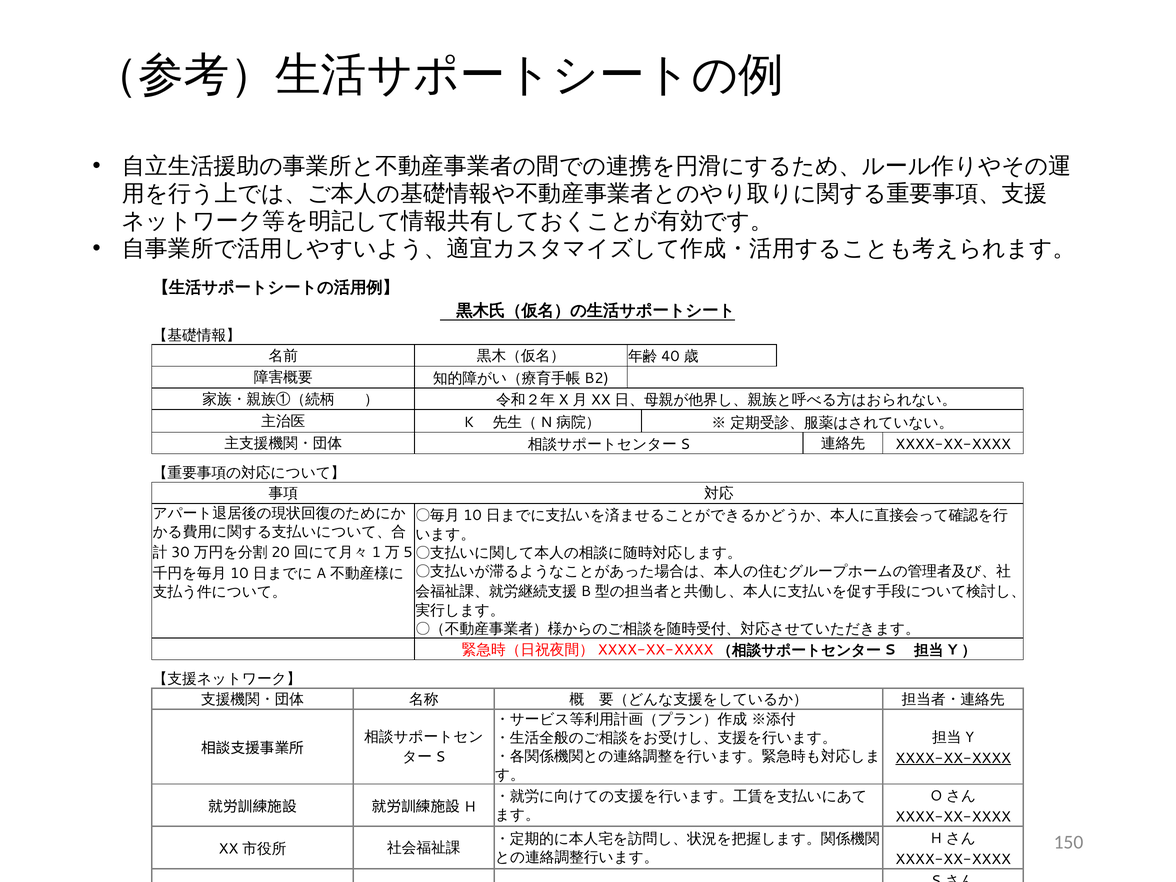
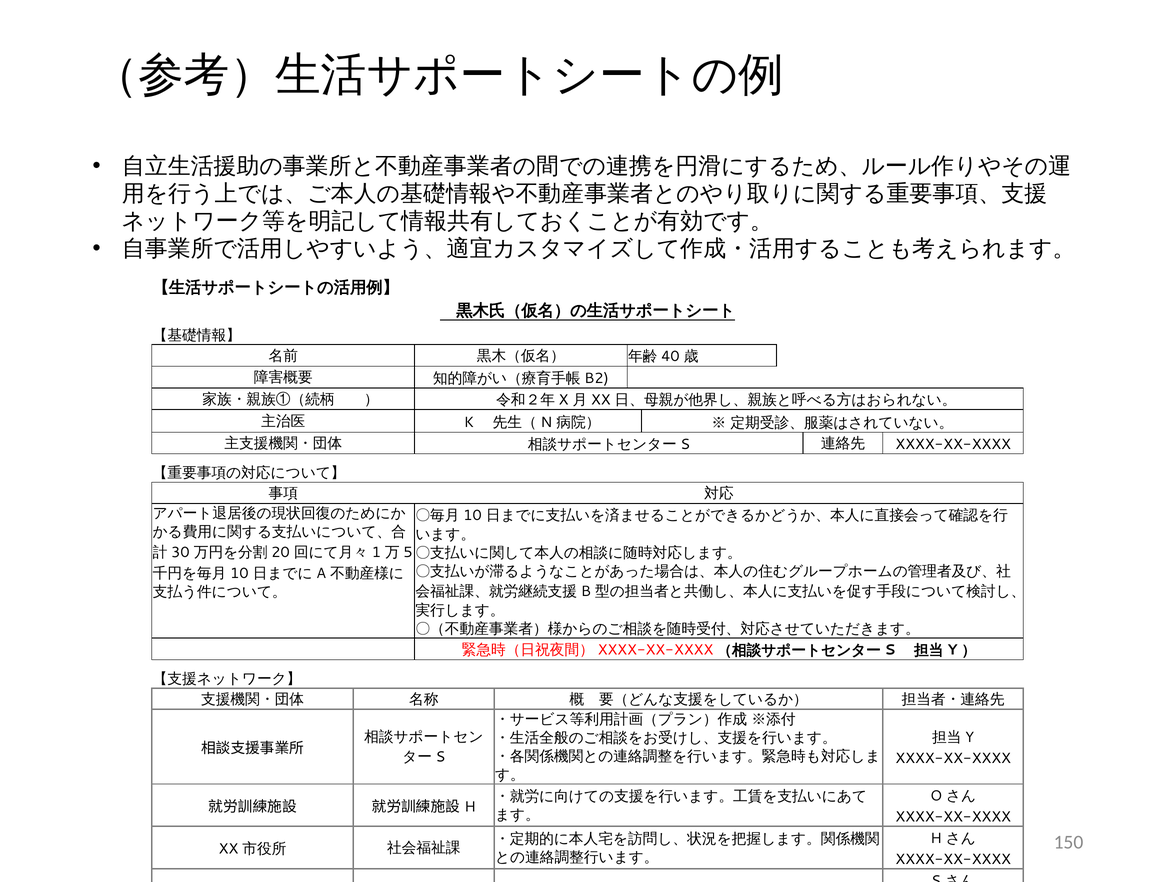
XXXX-XX-XXXX underline: present -> none (953, 758)
